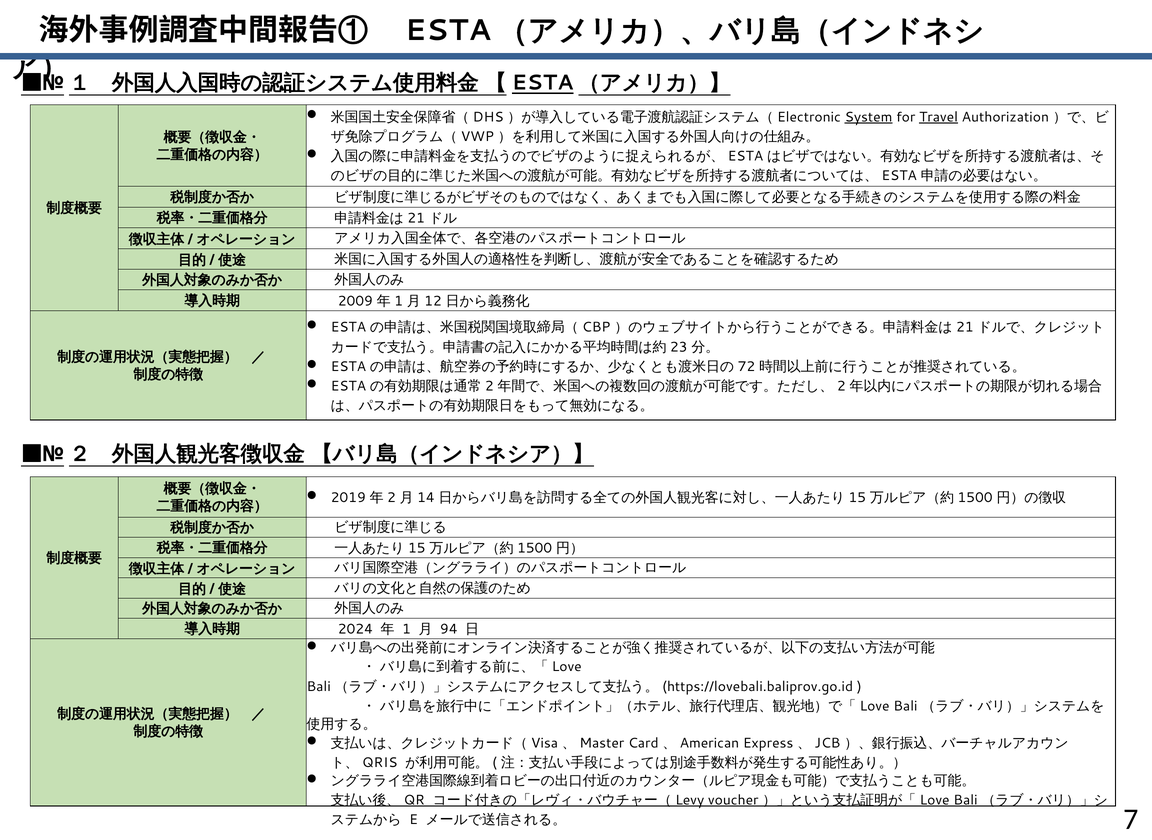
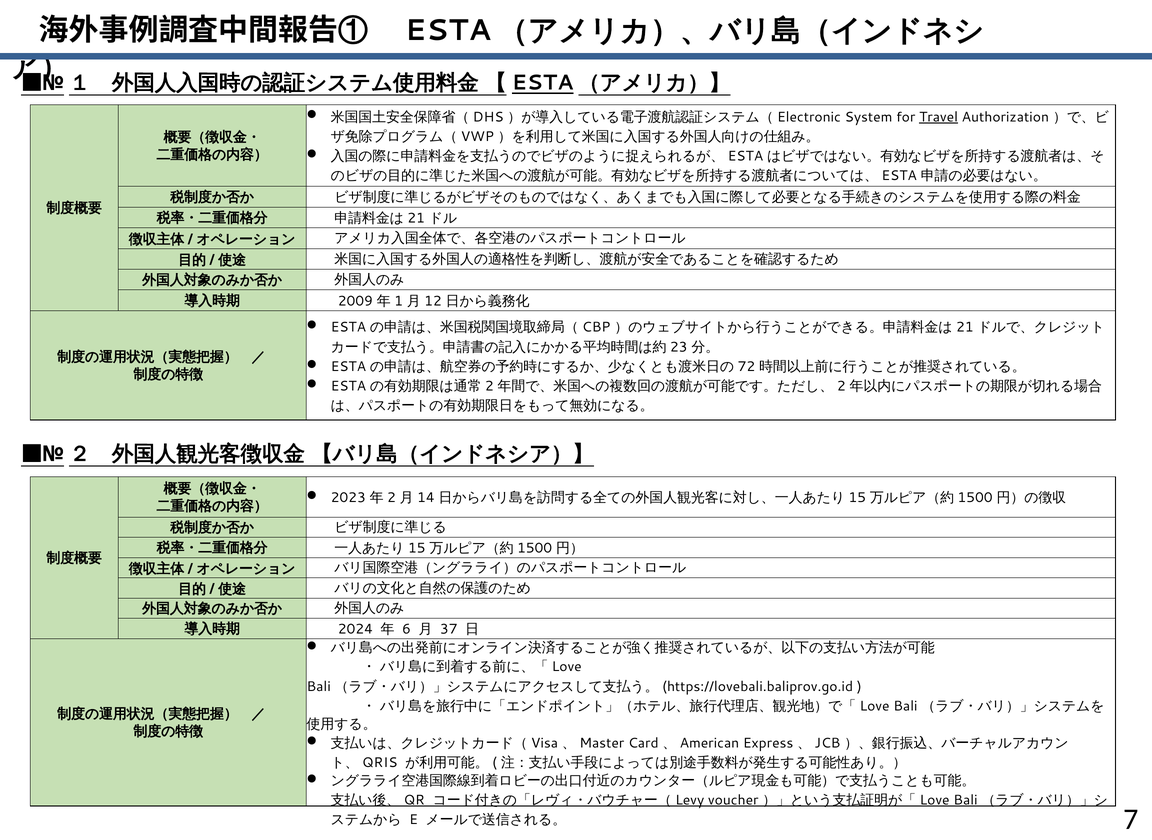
System underline: present -> none (869, 117)
2019: 2019 -> 2023 (348, 498)
1: 1 -> 6 (406, 629)
94: 94 -> 37 (449, 629)
